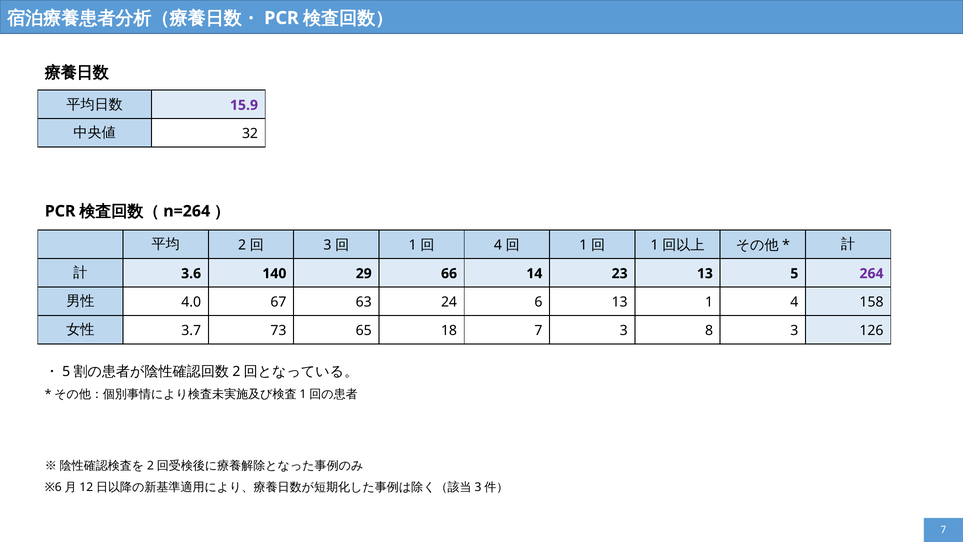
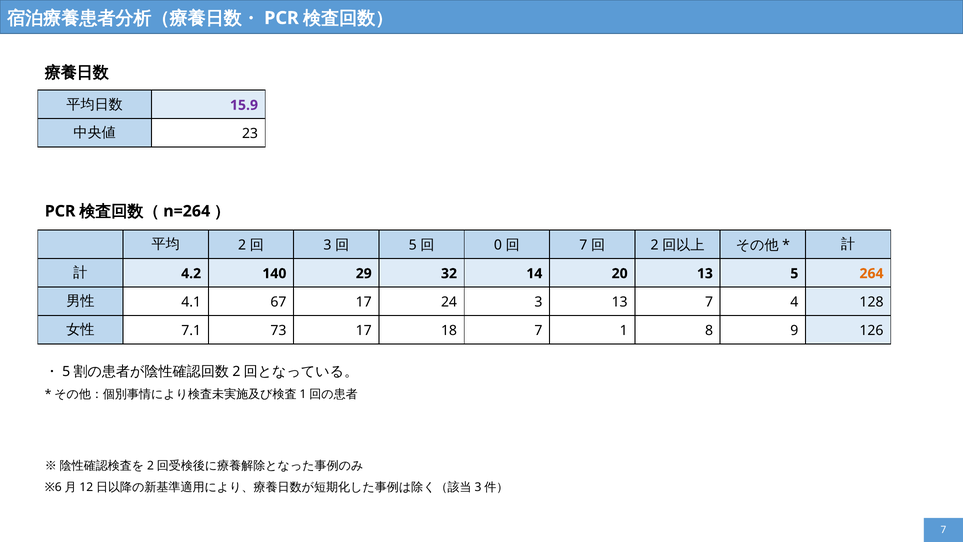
32: 32 -> 23 (250, 134)
1: 1 -> 5 (413, 245)
4: 4 -> 0 (498, 245)
1: 1 -> 7 (583, 245)
1: 1 -> 2 (655, 245)
3.6: 3.6 -> 4.2 (191, 273)
66: 66 -> 32 (449, 273)
23: 23 -> 20 (620, 273)
264 colour: purple -> orange (872, 273)
4.0: 4.0 -> 4.1 (191, 302)
67 63: 63 -> 17 (364, 302)
24 6: 6 -> 3 (538, 302)
13 1: 1 -> 7 (709, 302)
158: 158 -> 128 (872, 302)
3.7: 3.7 -> 7.1 (191, 330)
73 65: 65 -> 17 (364, 330)
7 3: 3 -> 1 (624, 330)
8 3: 3 -> 9 (794, 330)
